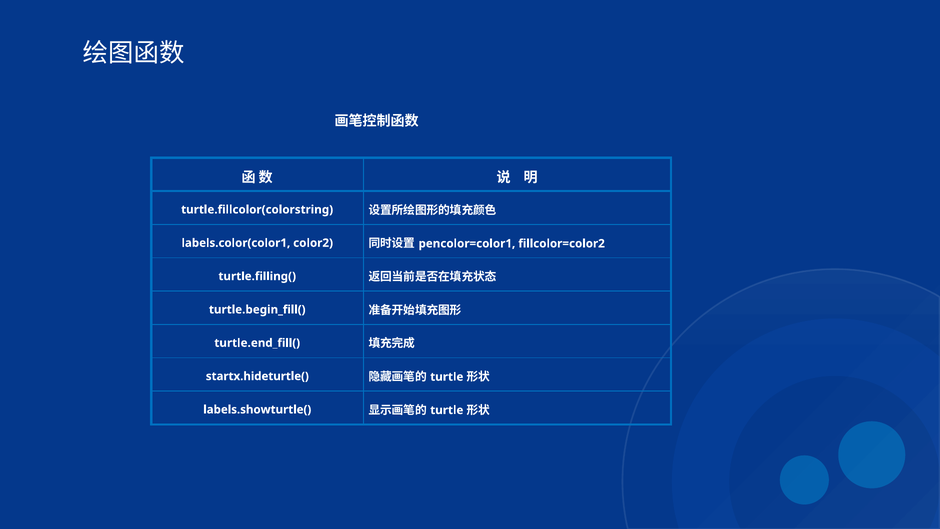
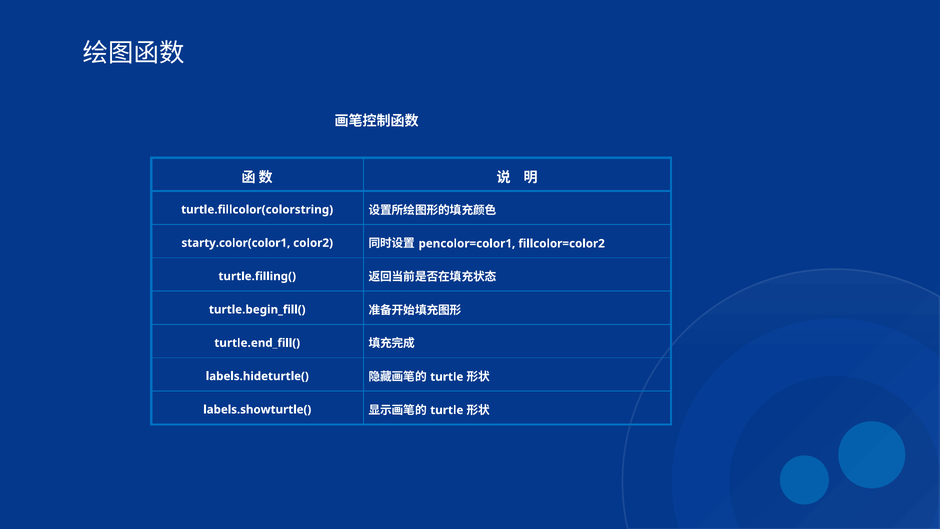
labels.color(color1: labels.color(color1 -> starty.color(color1 (236, 243)
startx.hideturtle(: startx.hideturtle( -> labels.hideturtle( (257, 376)
